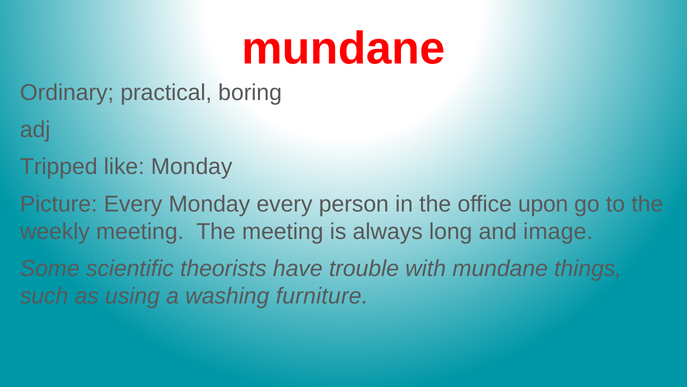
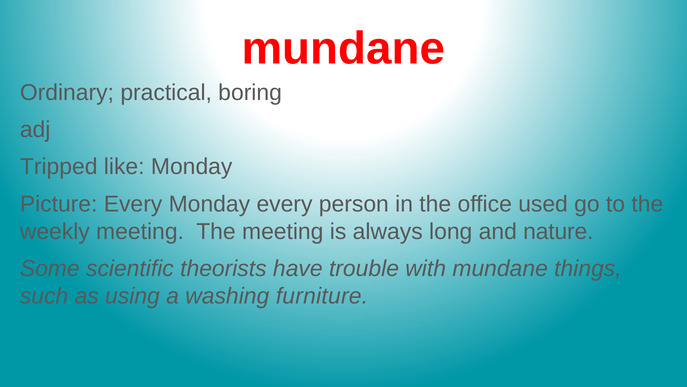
upon: upon -> used (543, 204)
image: image -> nature (558, 231)
